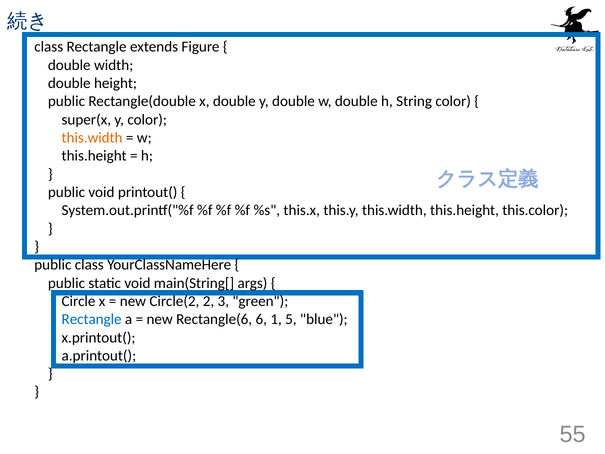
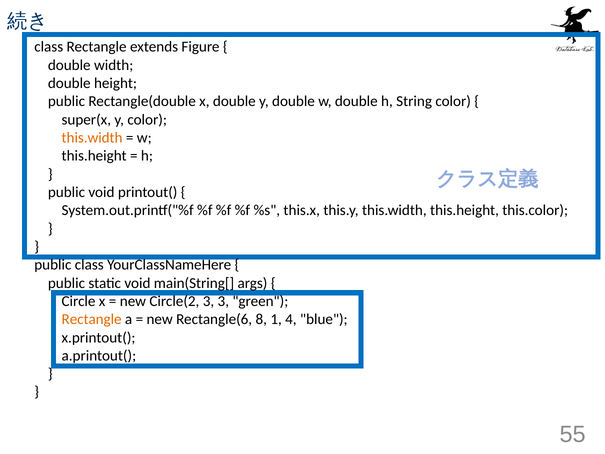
Circle(2 2: 2 -> 3 (209, 301)
Rectangle colour: blue -> orange (92, 319)
6: 6 -> 8 (261, 319)
5: 5 -> 4 (291, 319)
